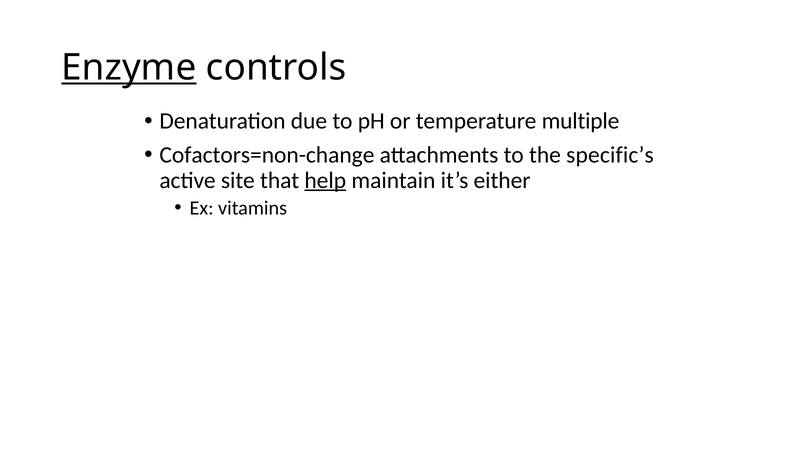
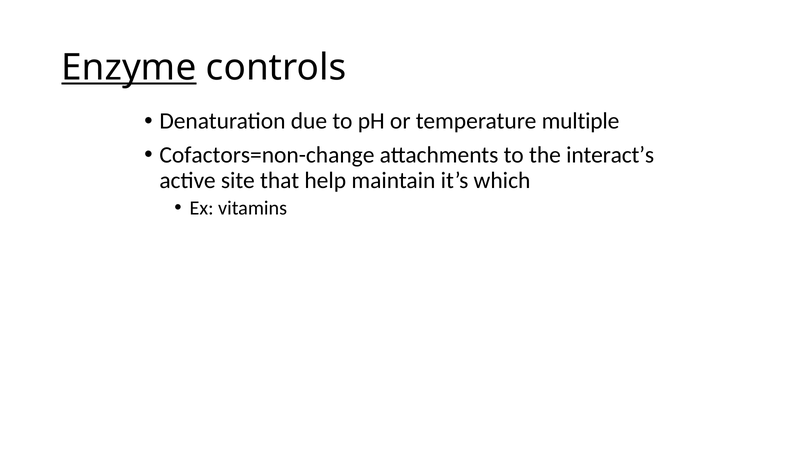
specific’s: specific’s -> interact’s (610, 155)
help underline: present -> none (325, 180)
either: either -> which (502, 180)
